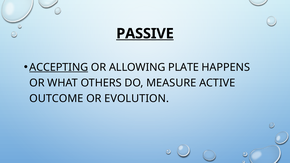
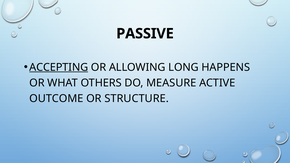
PASSIVE underline: present -> none (145, 34)
PLATE: PLATE -> LONG (184, 67)
EVOLUTION: EVOLUTION -> STRUCTURE (137, 99)
